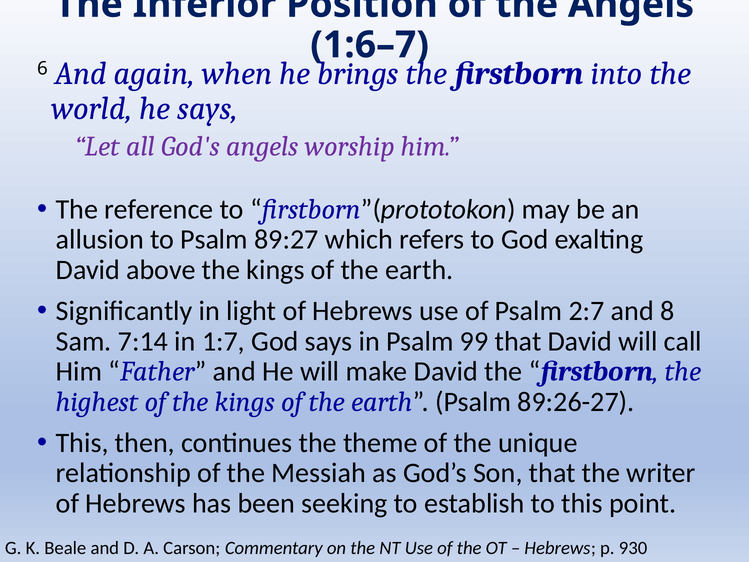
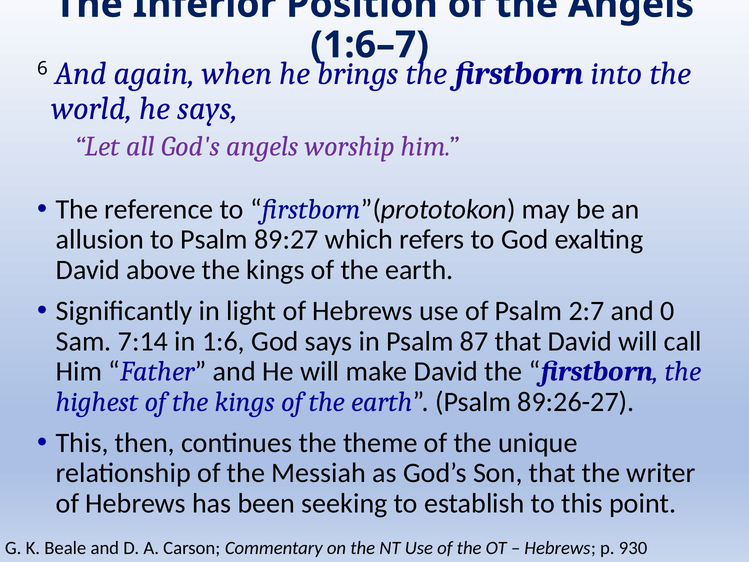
8: 8 -> 0 (667, 311)
1:7: 1:7 -> 1:6 (223, 341)
99: 99 -> 87 (474, 341)
